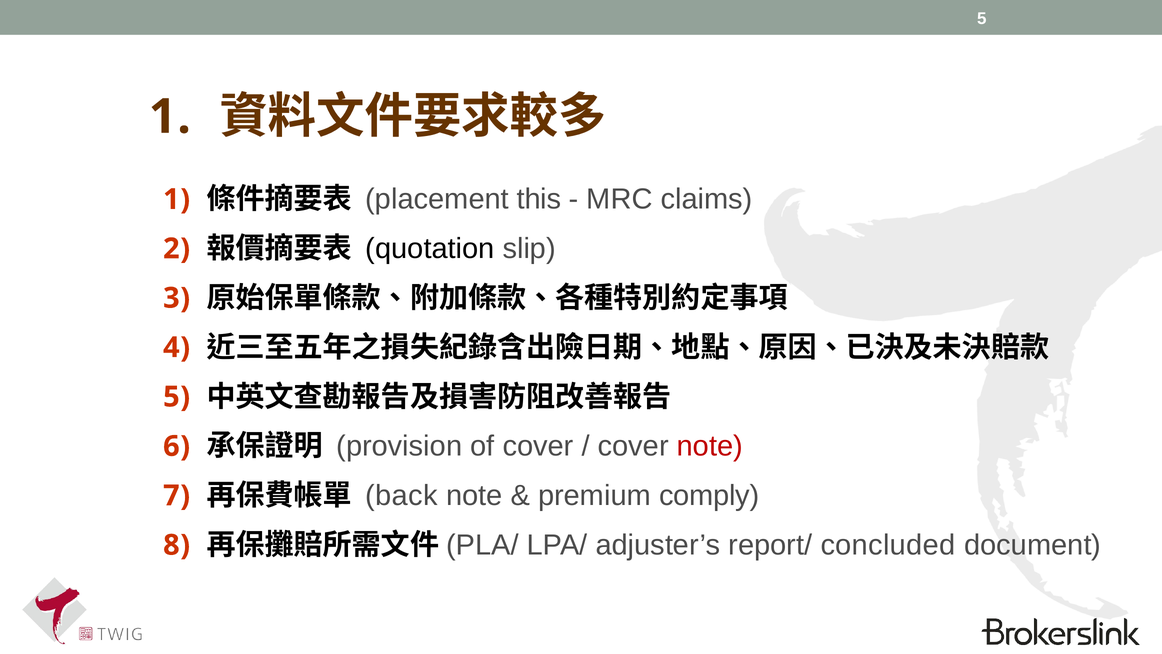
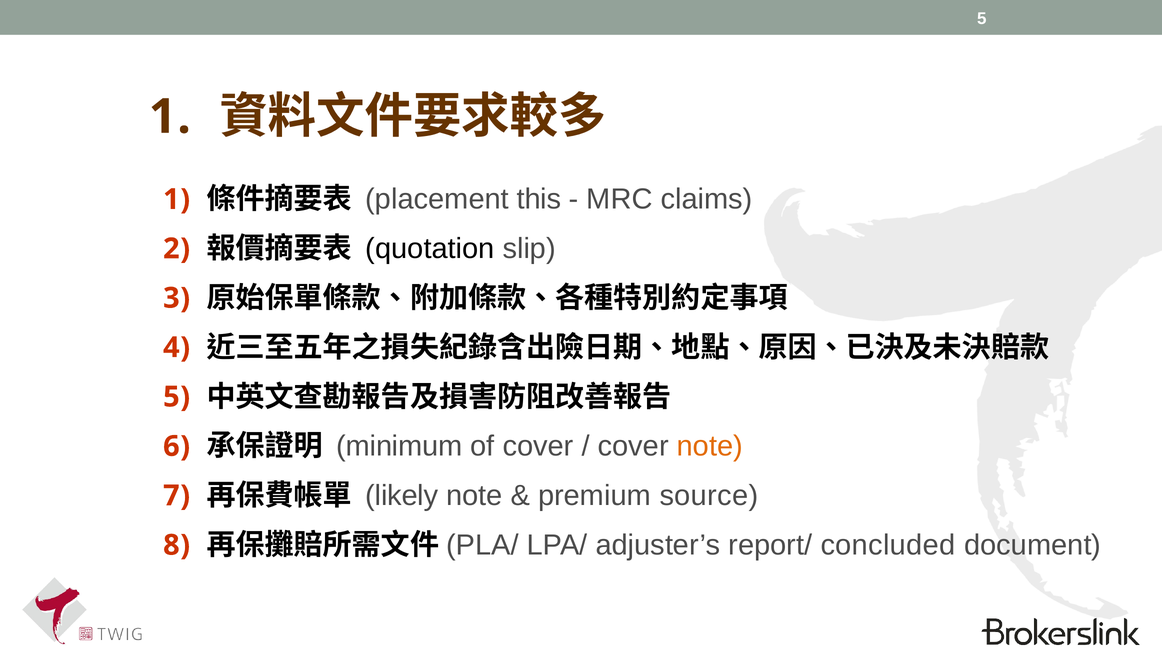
provision: provision -> minimum (399, 446)
note colour: red -> orange (710, 446)
back: back -> likely (402, 495)
comply: comply -> source (709, 495)
